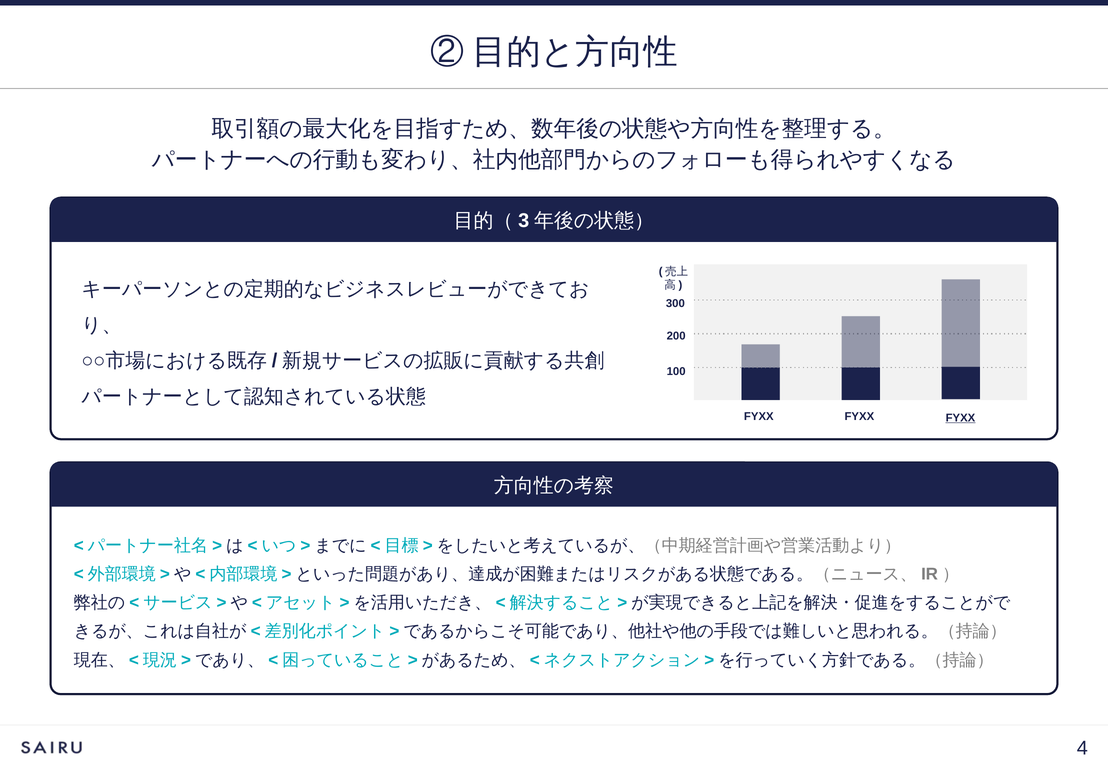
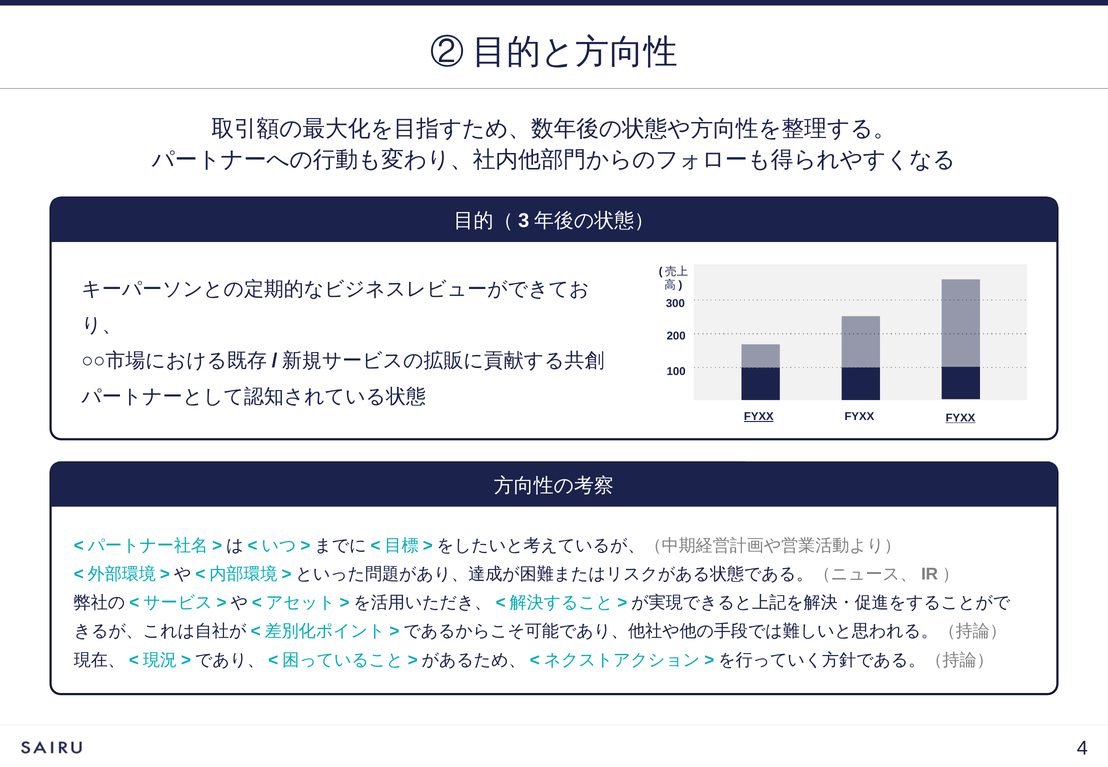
FYXX underline: none -> present (759, 417)
